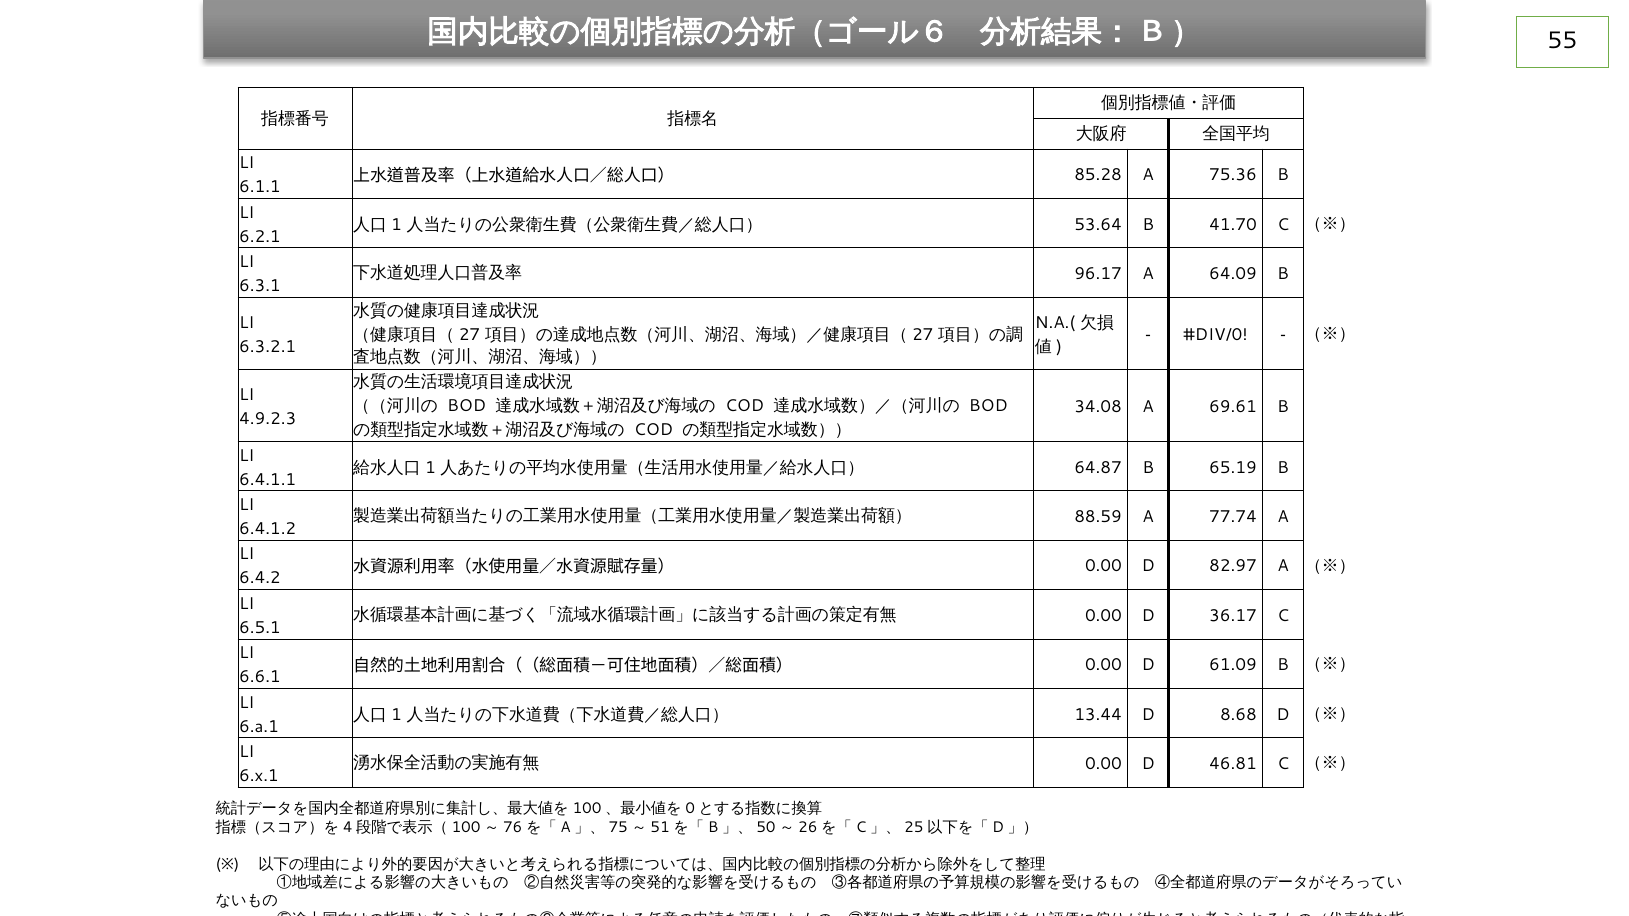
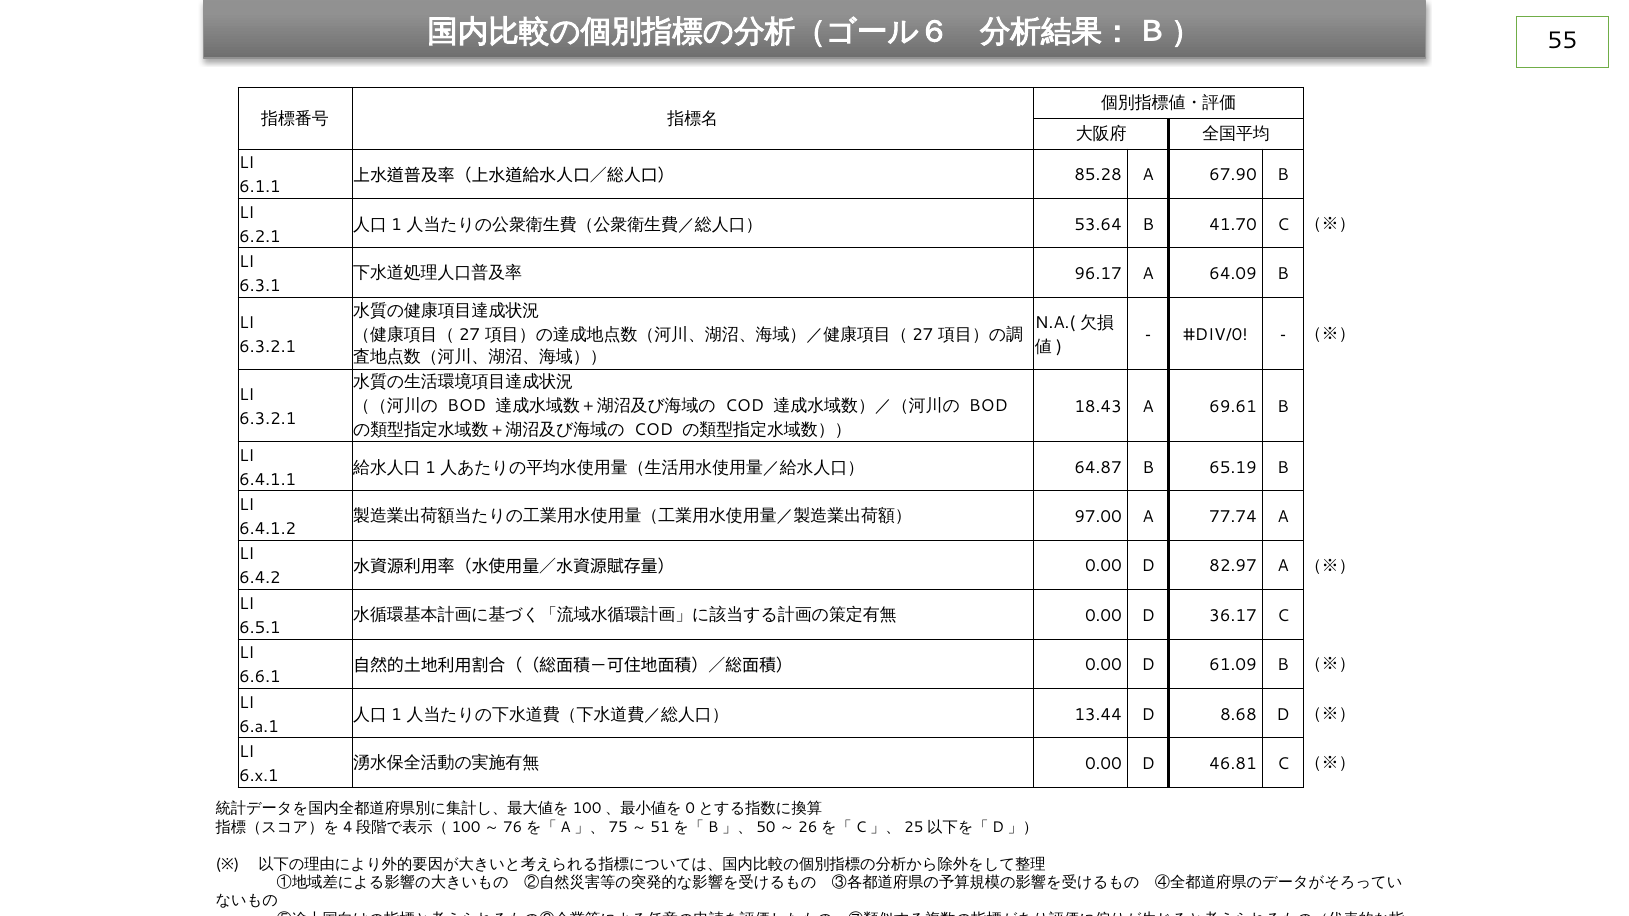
75.36: 75.36 -> 67.90 (1233, 175)
34.08: 34.08 -> 18.43 (1098, 407)
4.9.2.3: 4.9.2.3 -> 6.3.2.1 (268, 419)
88.59: 88.59 -> 97.00 (1098, 517)
